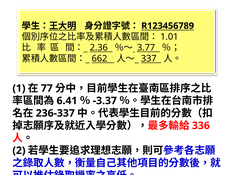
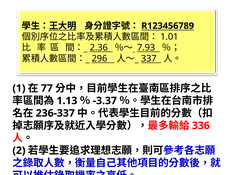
3.77: 3.77 -> 7.93 (146, 48)
662: 662 -> 296 (99, 59)
6.41: 6.41 -> 1.13 (67, 101)
